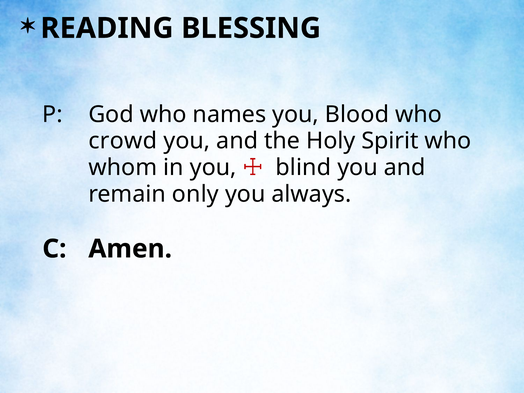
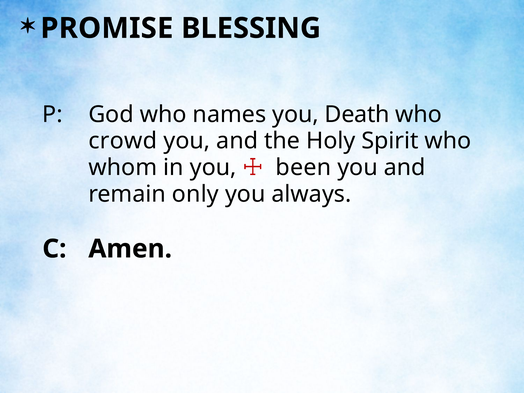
READING: READING -> PROMISE (107, 28)
Blood: Blood -> Death (357, 114)
blind: blind -> been (303, 167)
